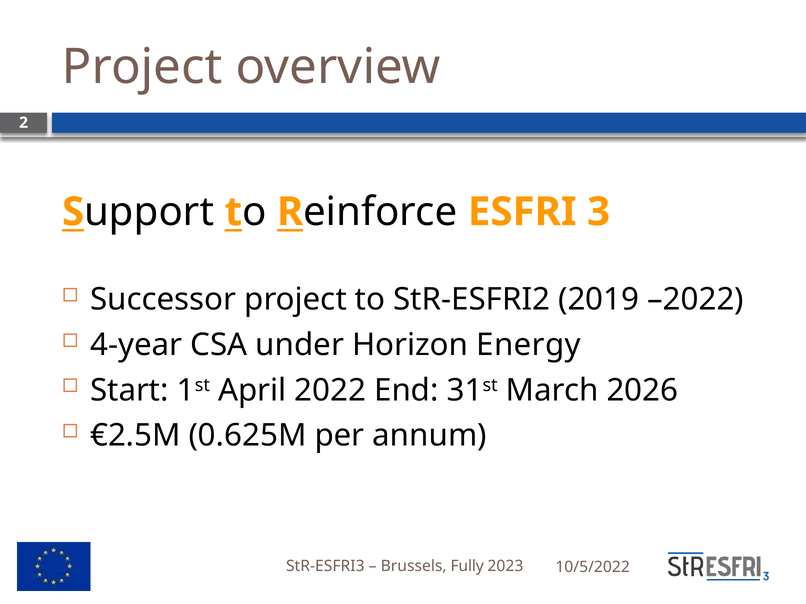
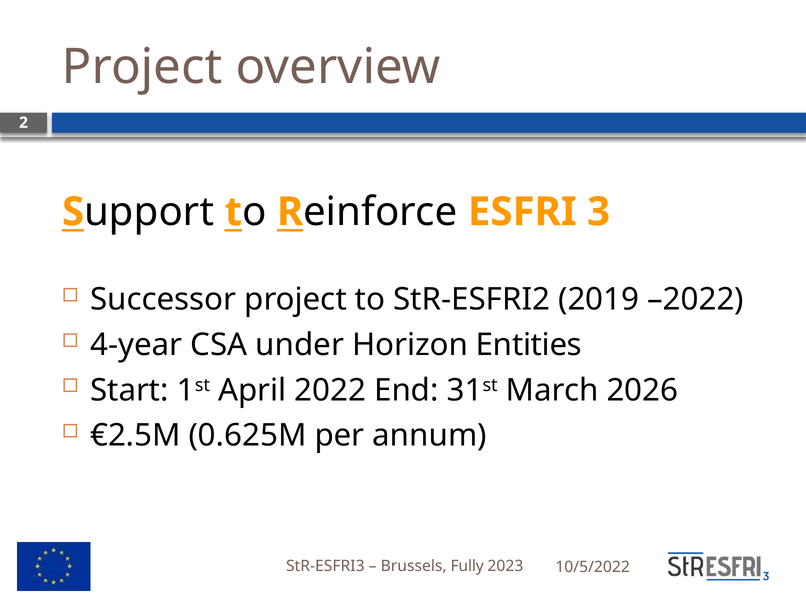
Energy: Energy -> Entities (529, 345)
